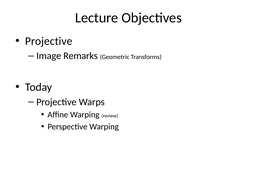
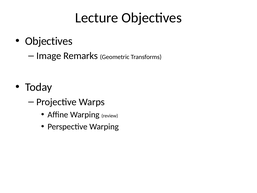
Projective: Projective -> Objectives (49, 41)
